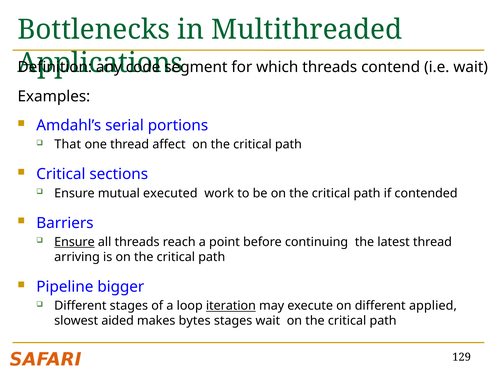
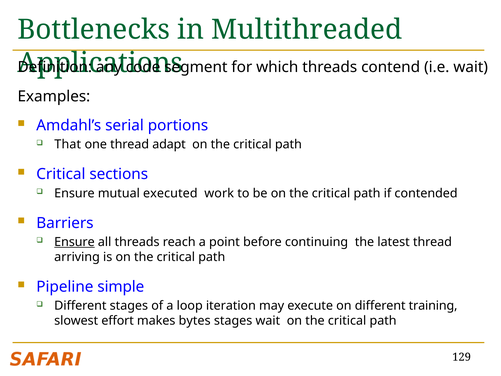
affect: affect -> adapt (169, 144)
bigger: bigger -> simple (121, 287)
iteration underline: present -> none (231, 306)
applied: applied -> training (433, 306)
aided: aided -> effort (118, 321)
